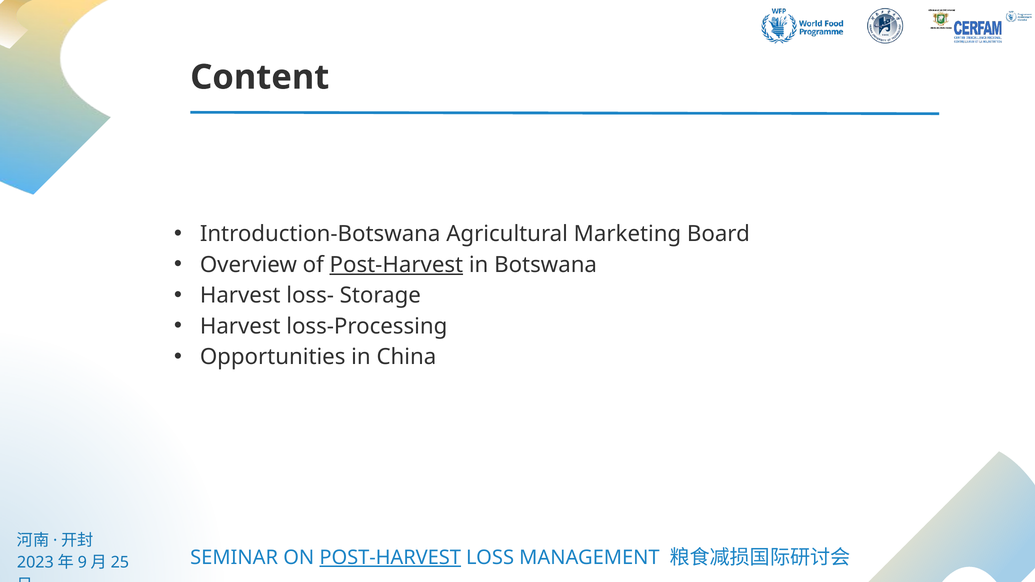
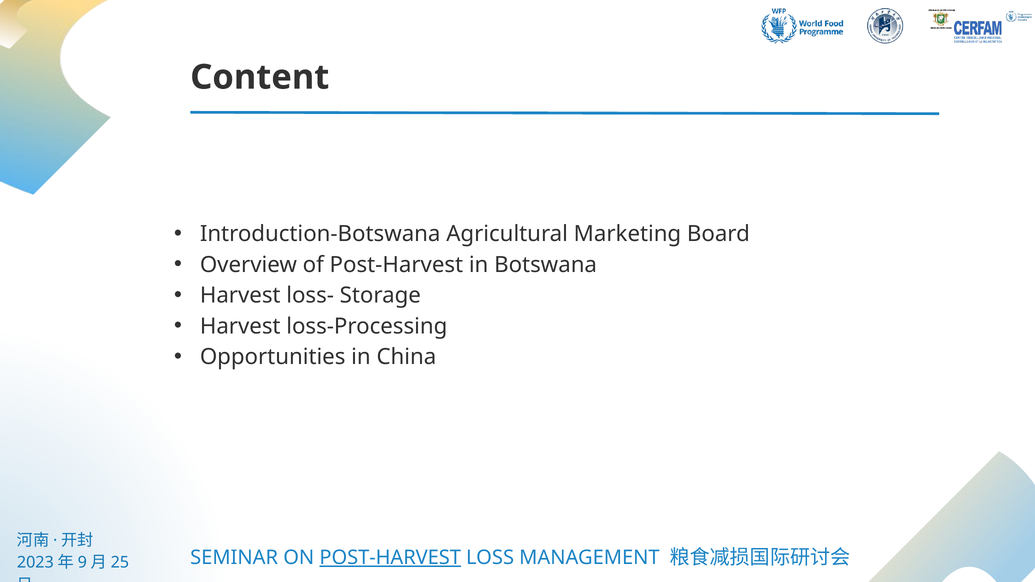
Post-Harvest underline: present -> none (396, 265)
